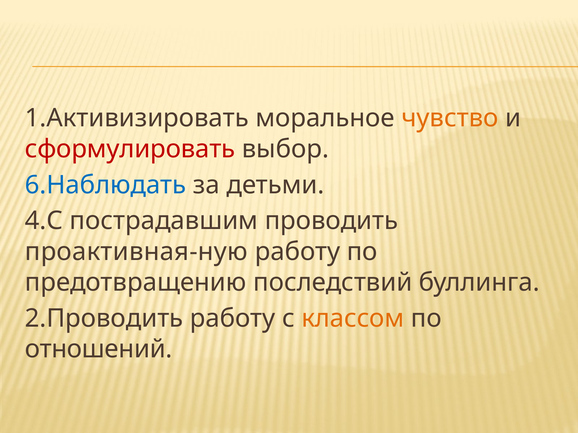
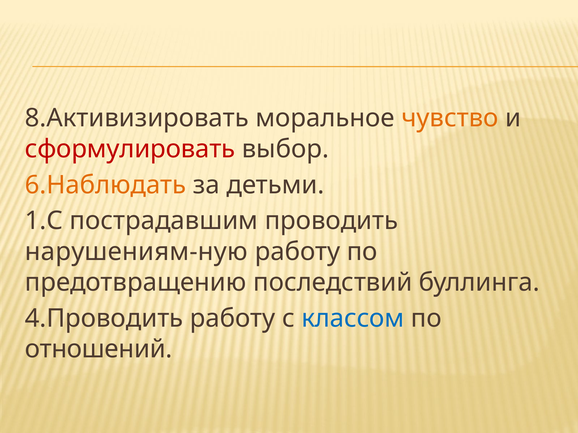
1.Активизировать: 1.Активизировать -> 8.Активизировать (137, 118)
6.Наблюдать colour: blue -> orange (106, 185)
4.С: 4.С -> 1.С (44, 221)
проактивная-ную: проактивная-ную -> нарушениям-ную (136, 252)
2.Проводить: 2.Проводить -> 4.Проводить (104, 319)
классом colour: orange -> blue (353, 319)
